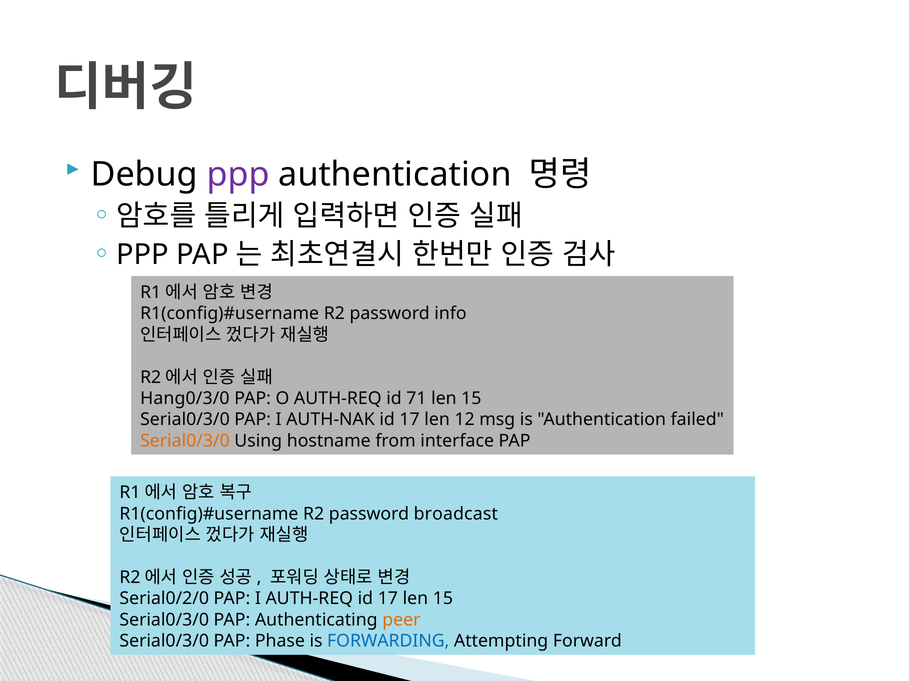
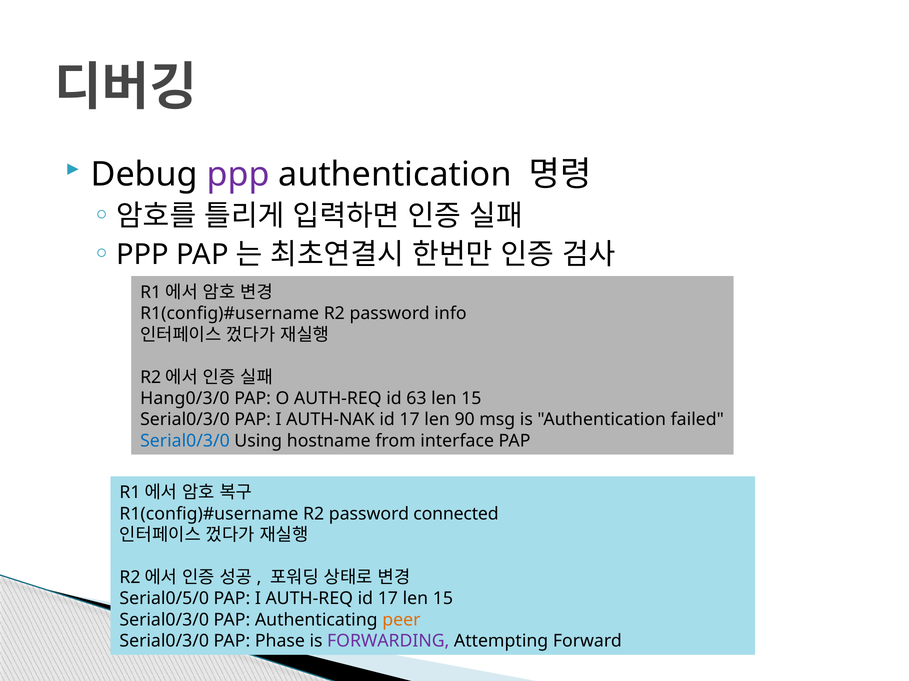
71: 71 -> 63 (416, 399)
12: 12 -> 90 (465, 420)
Serial0/3/0 colour: orange -> blue (185, 441)
broadcast: broadcast -> connected (456, 514)
Serial0/2/0: Serial0/2/0 -> Serial0/5/0 (164, 599)
FORWARDING colour: blue -> purple (388, 642)
